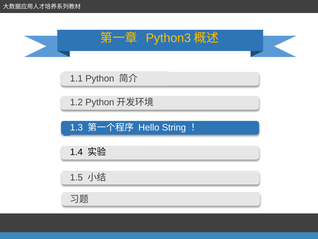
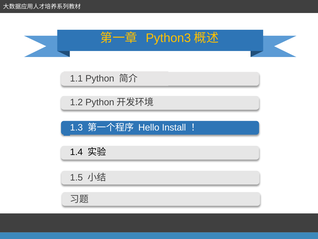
String: String -> Install (174, 127)
